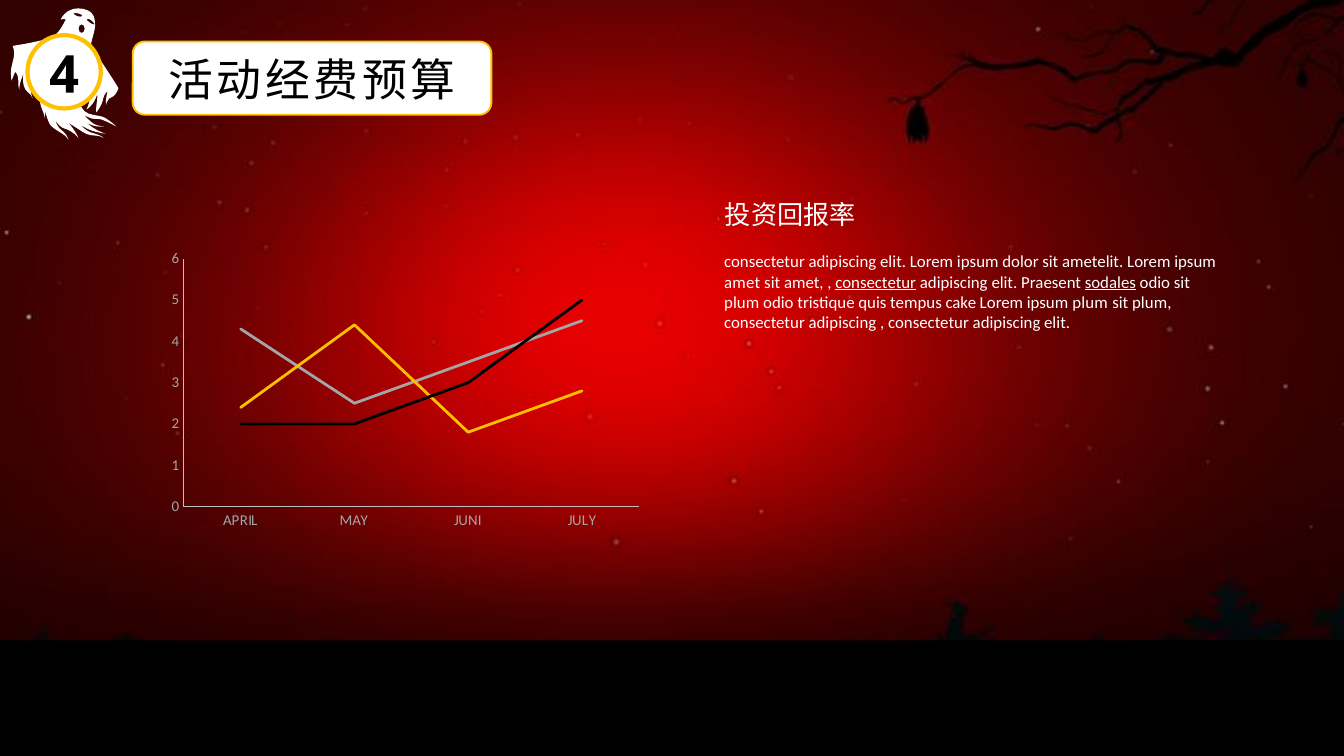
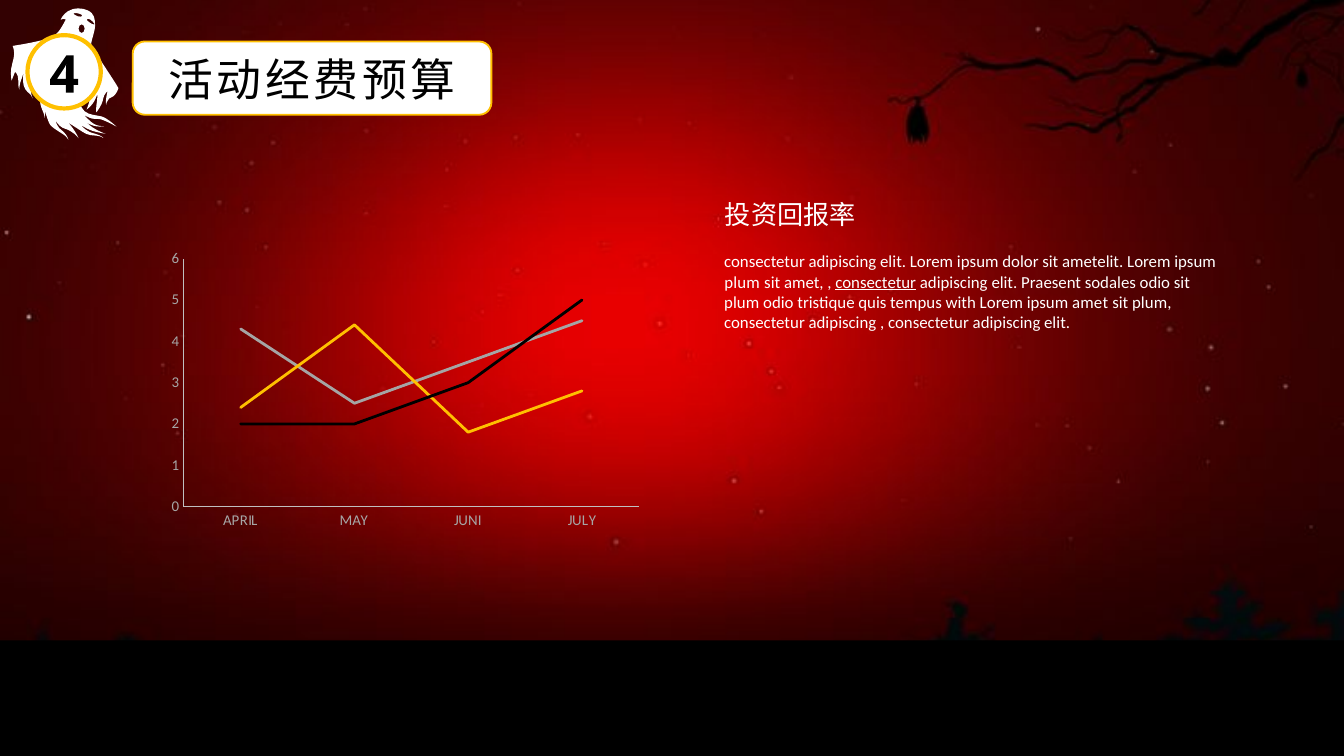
amet: amet -> plum (742, 283)
sodales underline: present -> none (1110, 283)
cake: cake -> with (961, 303)
ipsum plum: plum -> amet (1090, 303)
